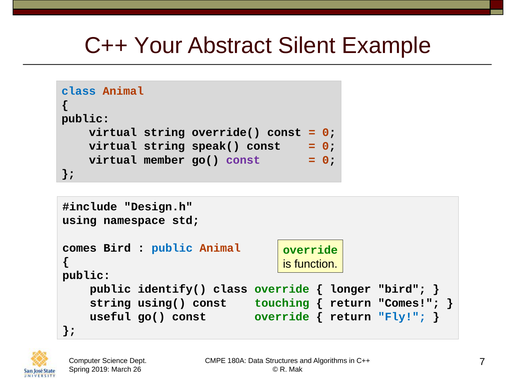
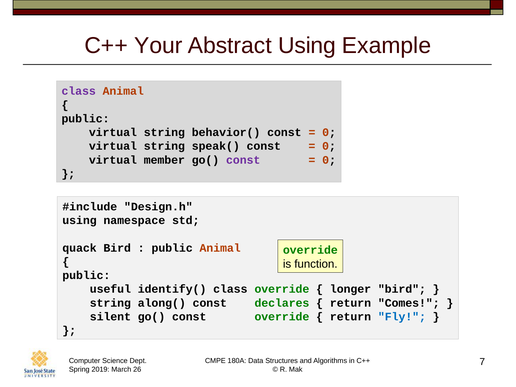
Abstract Silent: Silent -> Using (307, 45)
class colour: blue -> purple (79, 91)
override(: override( -> behavior( (226, 132)
comes: comes -> quack (80, 248)
public colour: blue -> black (172, 248)
public: public -> useful (110, 289)
using(: using( -> along( (162, 303)
touching: touching -> declares (282, 303)
useful: useful -> silent (110, 317)
